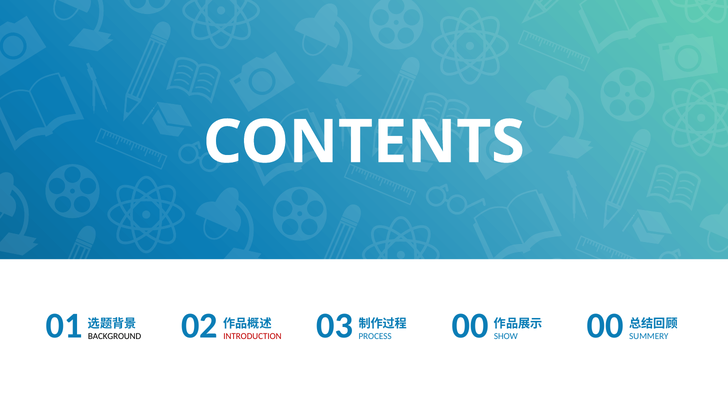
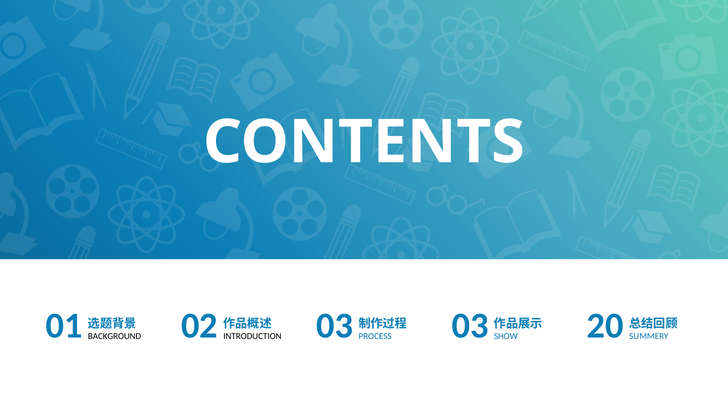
INTRODUCTION colour: red -> black (252, 337)
PROCESS 00: 00 -> 03 (470, 326)
SHOW 00: 00 -> 20 (605, 326)
